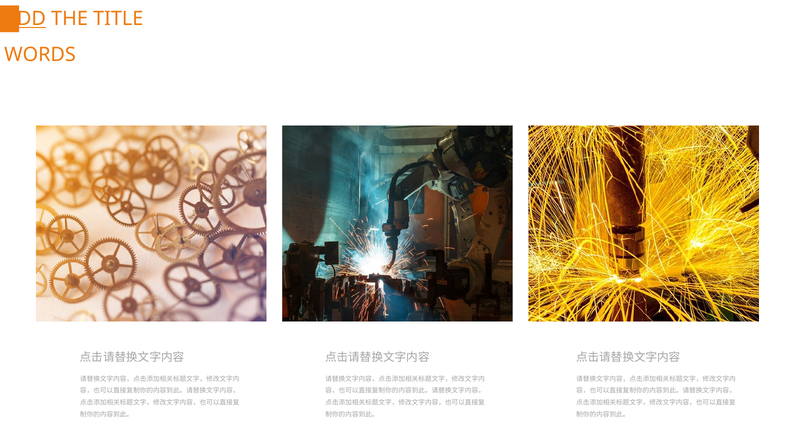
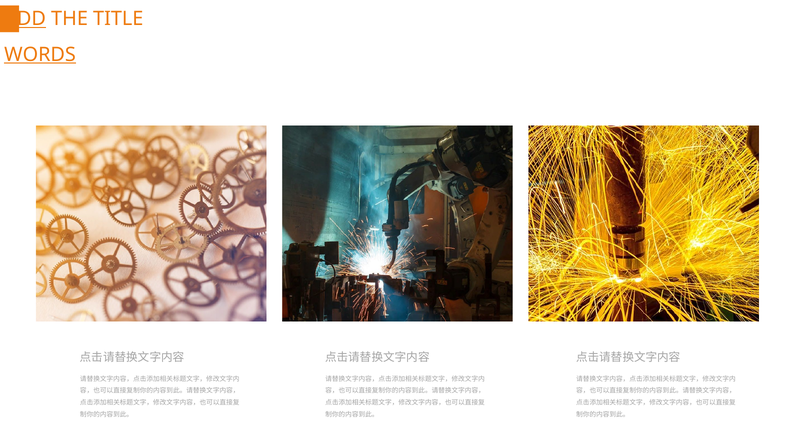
WORDS underline: none -> present (40, 55)
